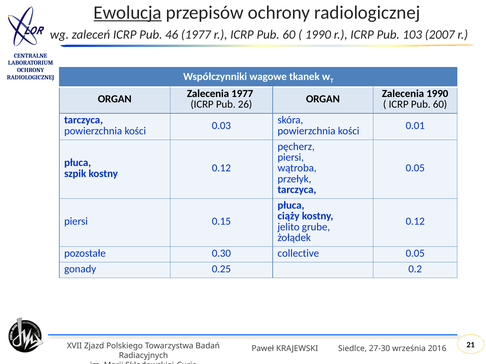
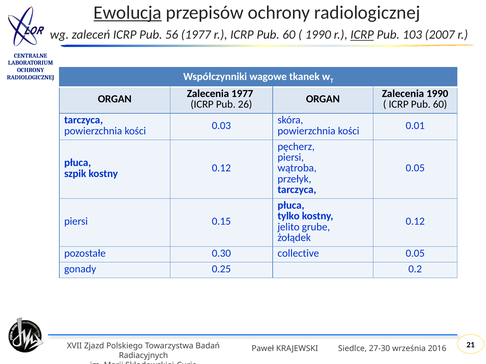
46: 46 -> 56 (172, 35)
ICRP underline: none -> present (362, 35)
ciąży: ciąży -> tylko (289, 216)
